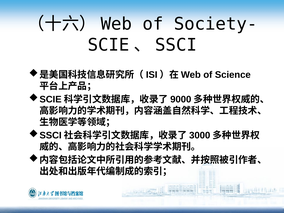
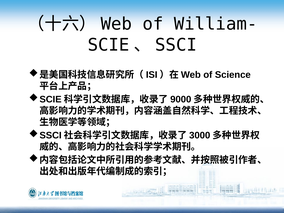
Society-: Society- -> William- (216, 24)
